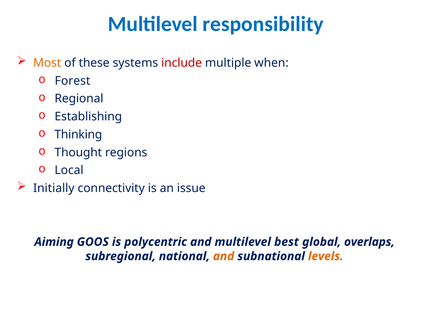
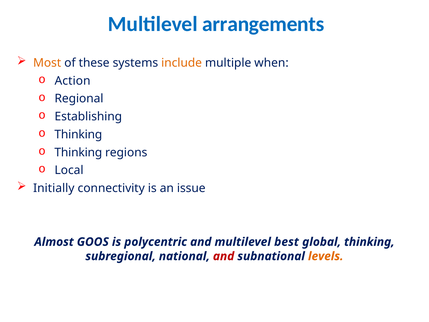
responsibility: responsibility -> arrangements (263, 24)
include colour: red -> orange (182, 63)
Forest: Forest -> Action (73, 81)
Thought: Thought -> Thinking (78, 152)
Aiming: Aiming -> Almost (54, 242)
global overlaps: overlaps -> thinking (369, 242)
and colour: orange -> red (224, 256)
